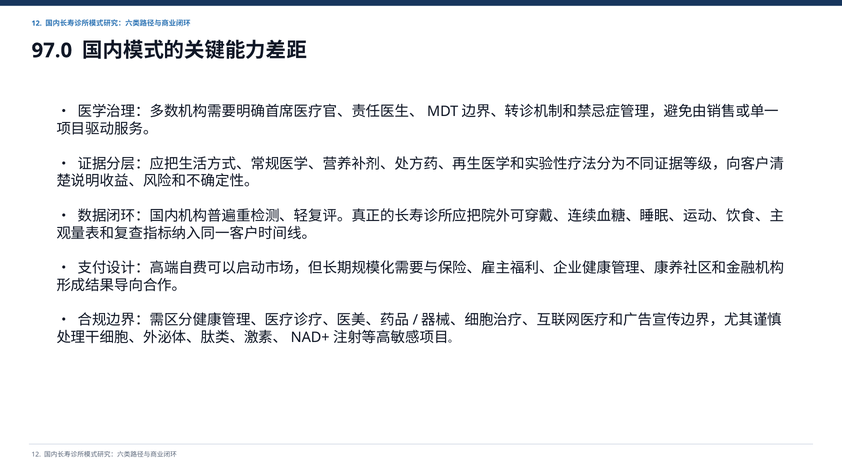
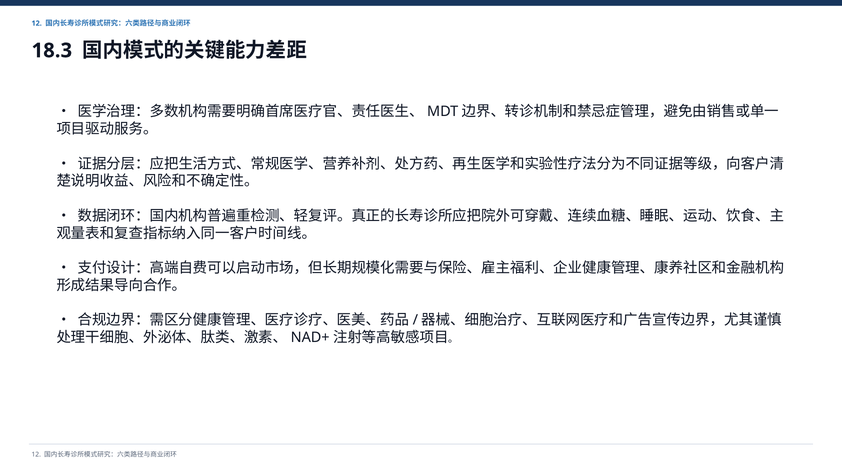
97.0: 97.0 -> 18.3 (52, 50)
